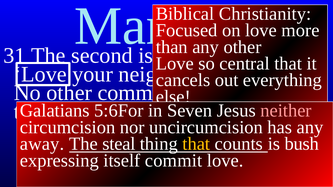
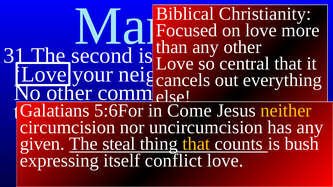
Seven: Seven -> Come (190, 111)
neither colour: pink -> yellow (286, 111)
away: away -> given (42, 144)
commit: commit -> conflict (174, 161)
